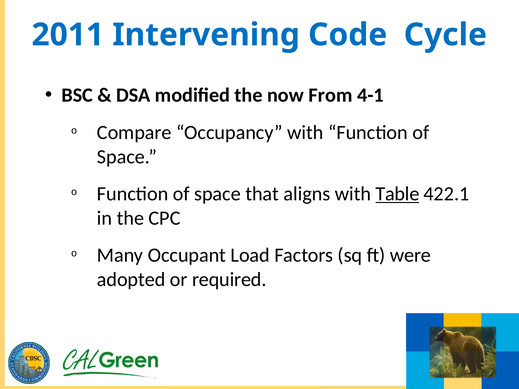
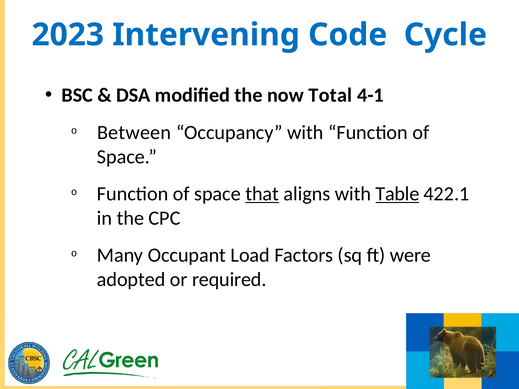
2011: 2011 -> 2023 (68, 35)
From: From -> Total (330, 95)
Compare: Compare -> Between (134, 133)
that underline: none -> present (262, 194)
